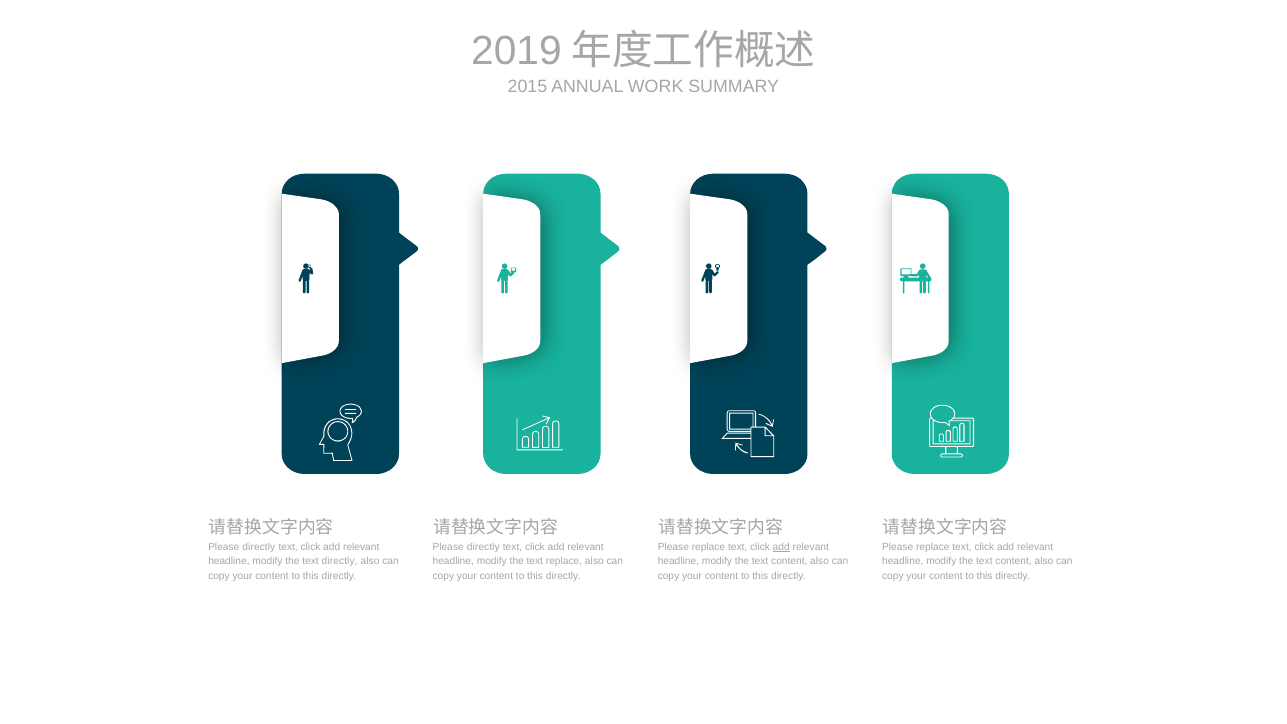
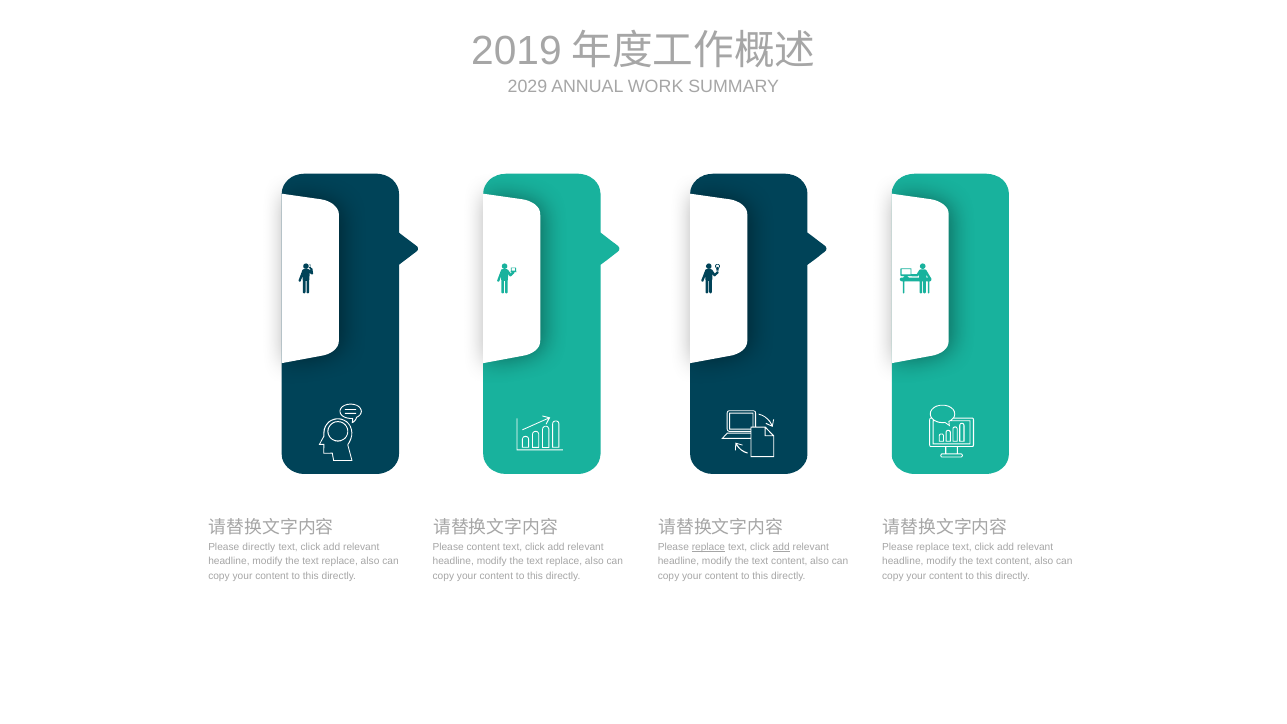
2015: 2015 -> 2029 (527, 86)
directly: directly -> content (483, 547)
replace underline: none -> present (708, 547)
directly: directly -> replace (340, 561)
